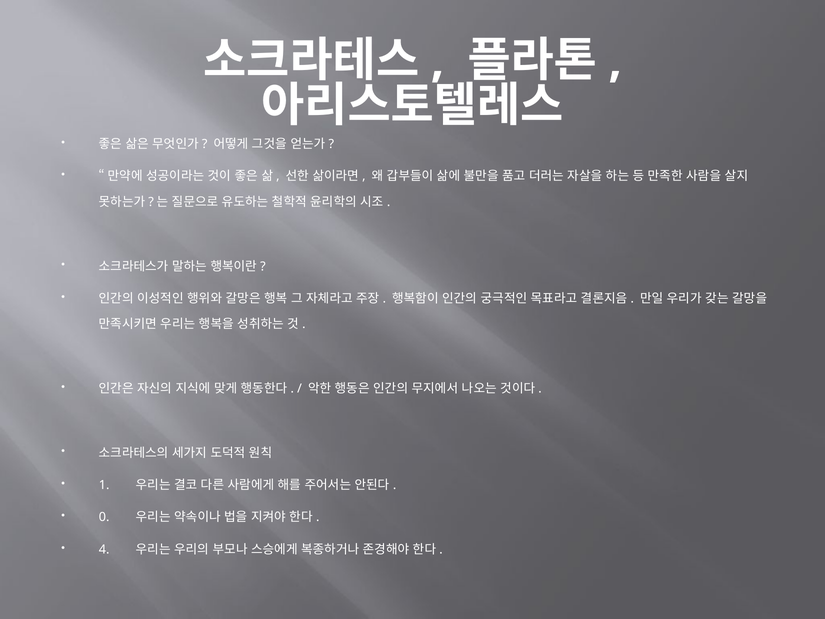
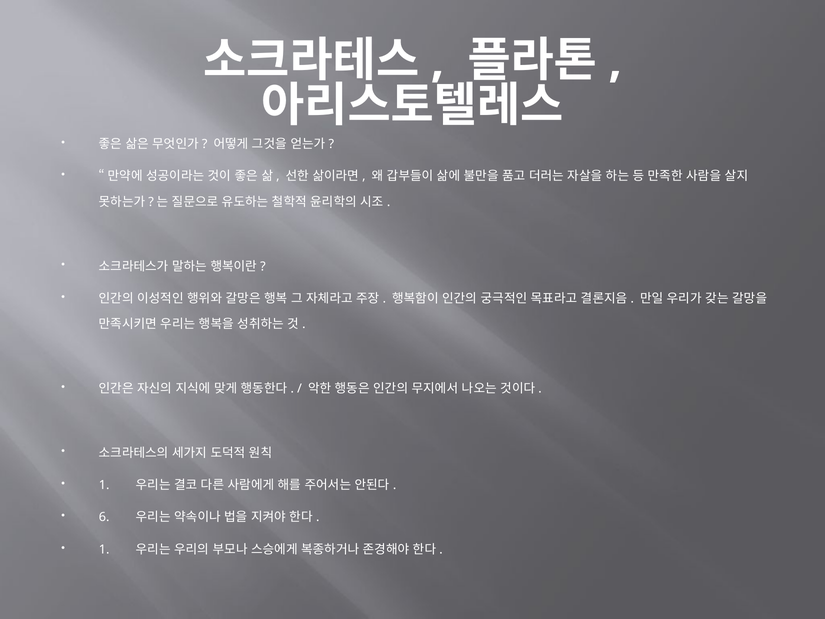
0: 0 -> 6 (104, 517)
4: 4 -> 1 (104, 549)
